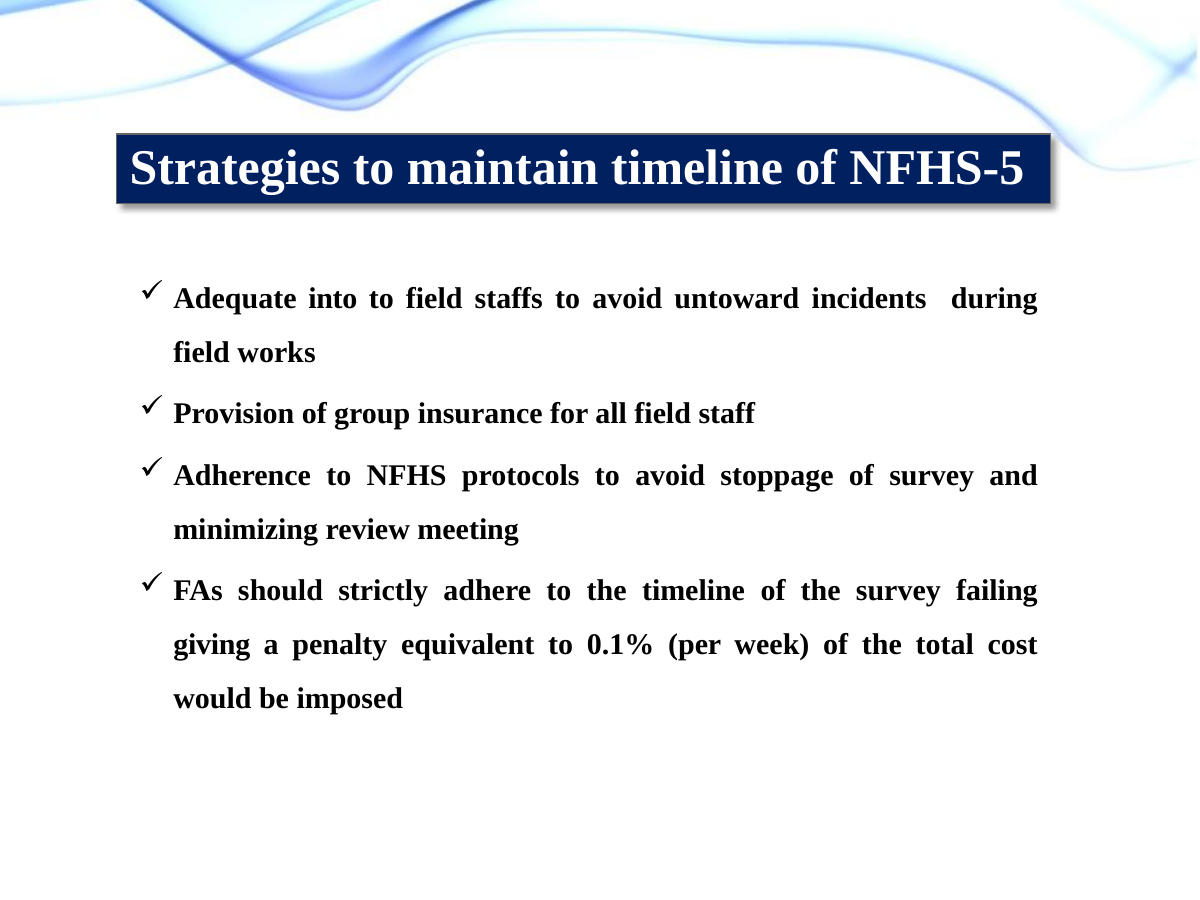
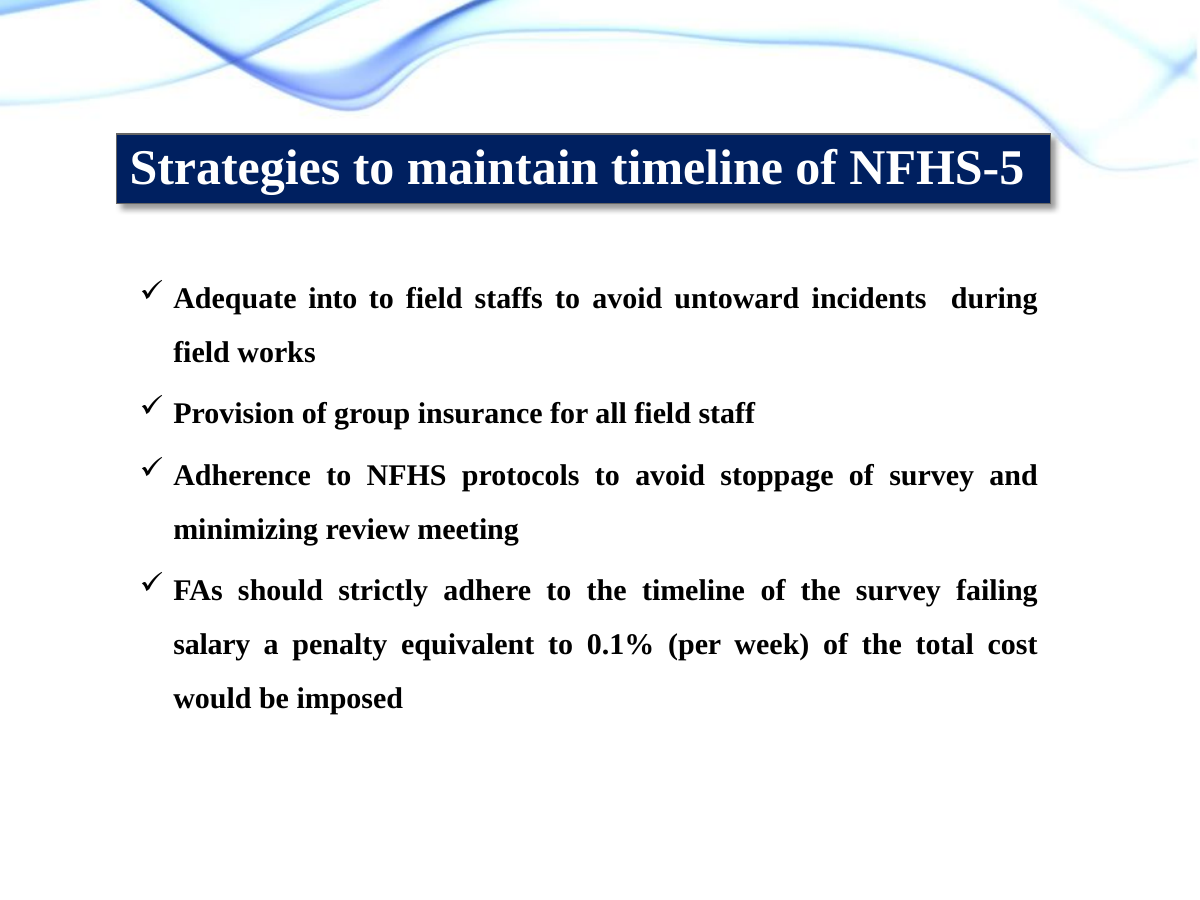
giving: giving -> salary (212, 645)
